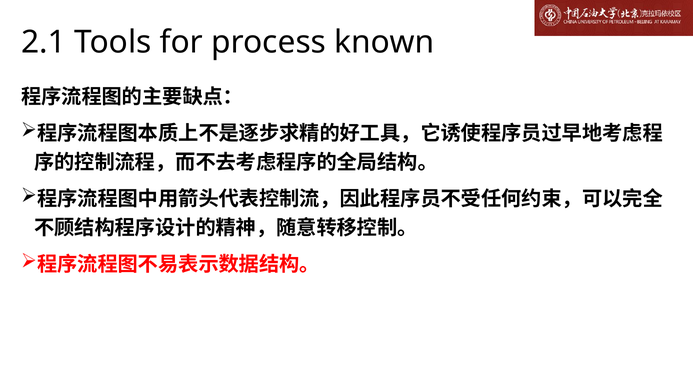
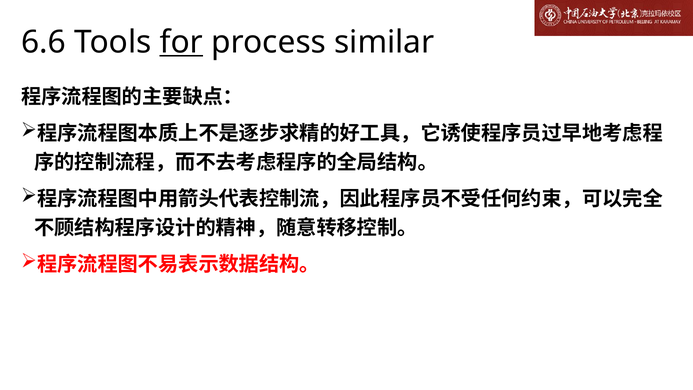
2.1: 2.1 -> 6.6 (43, 42)
for underline: none -> present (181, 42)
known: known -> similar (384, 42)
